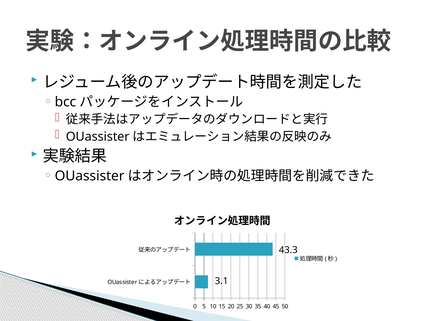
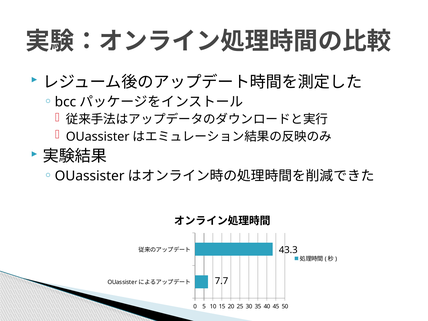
3.1: 3.1 -> 7.7 (222, 281)
